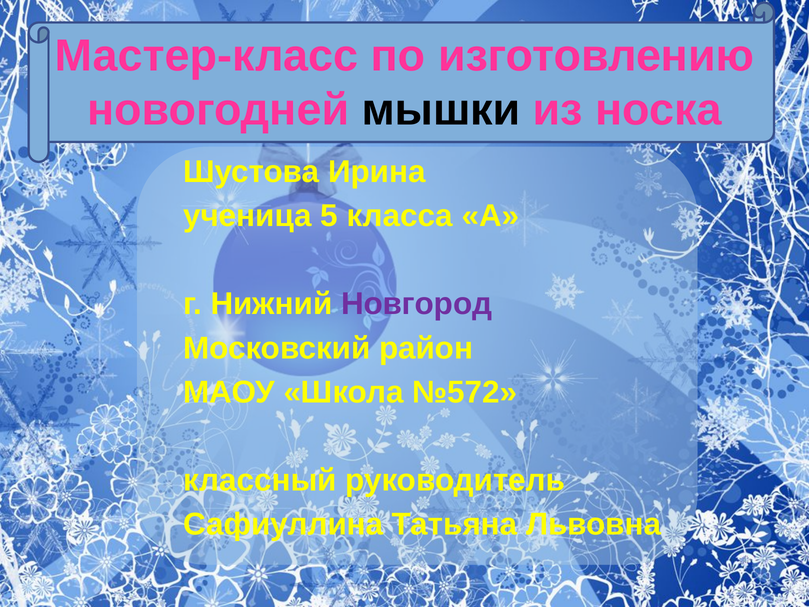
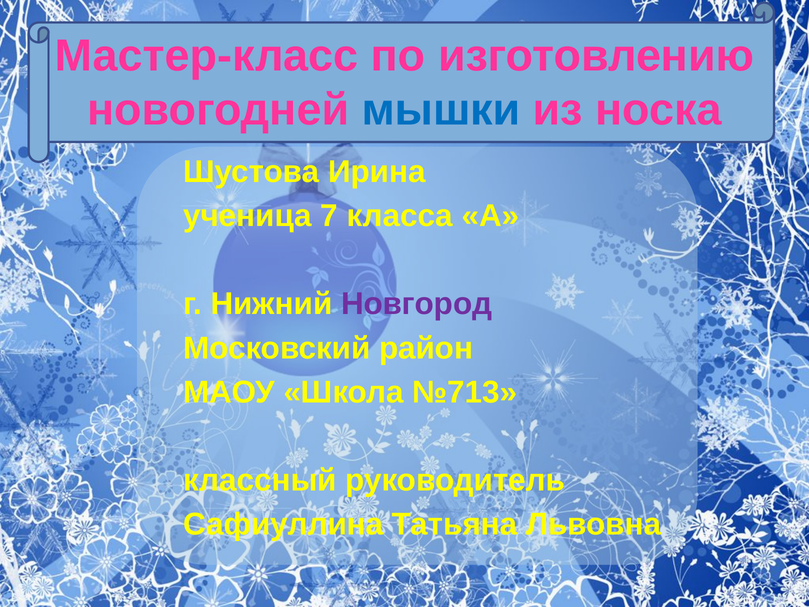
мышки colour: black -> blue (441, 110)
5: 5 -> 7 (329, 216)
№572: №572 -> №713 (465, 392)
